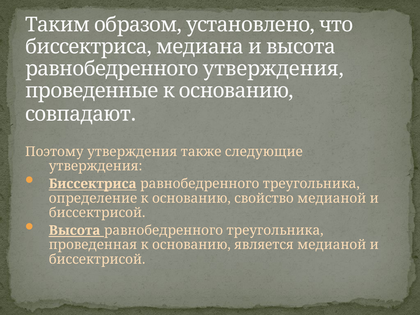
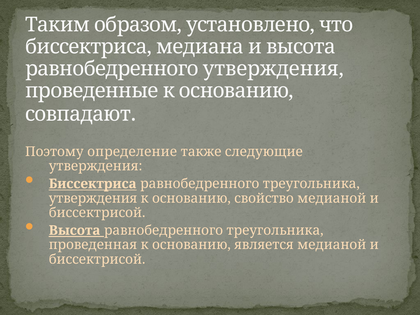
Поэтому утверждения: утверждения -> определение (132, 152)
определение: определение -> утверждения (93, 198)
